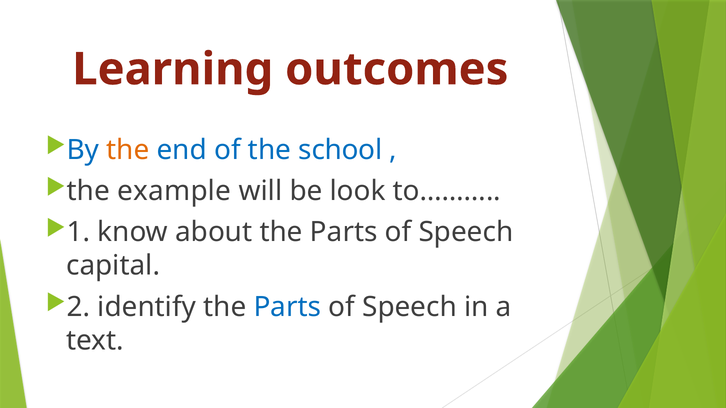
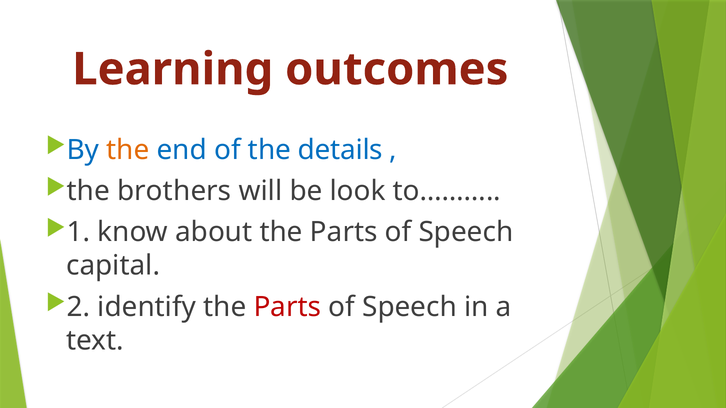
school: school -> details (340, 150)
example: example -> brothers (174, 191)
Parts colour: blue -> red (287, 307)
